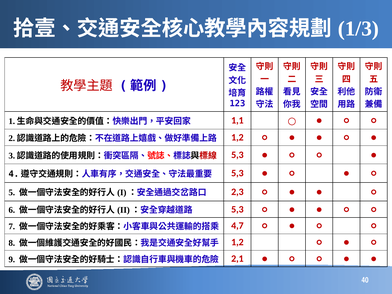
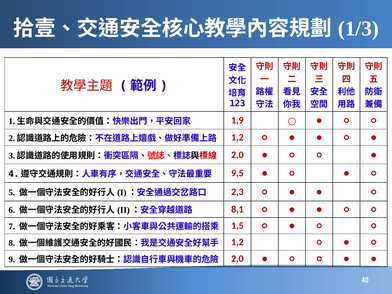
1,1: 1,1 -> 1,9 (237, 120)
5,3: 5,3 -> 2,0 (237, 155)
5,3: 5,3 -> 9,5 (237, 173)
5,3: 5,3 -> 8,1 (237, 209)
4,7: 4,7 -> 1,5 (237, 226)
2,1: 2,1 -> 2,0 (237, 259)
